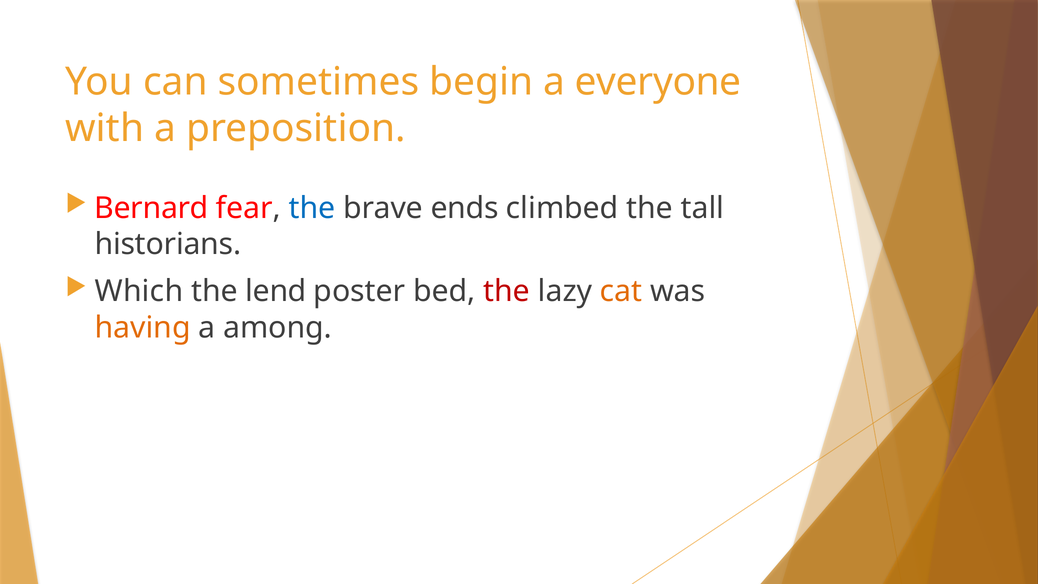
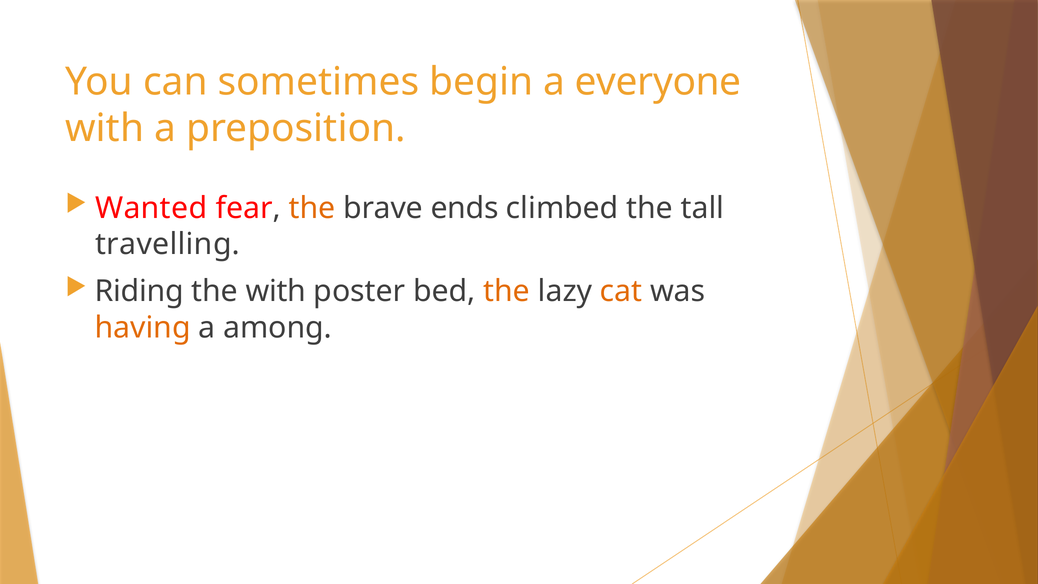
Bernard: Bernard -> Wanted (151, 208)
the colour: blue -> orange (312, 208)
historians: historians -> travelling (168, 244)
Which: Which -> Riding (139, 291)
the lend: lend -> with (276, 291)
the colour: red -> orange (507, 291)
